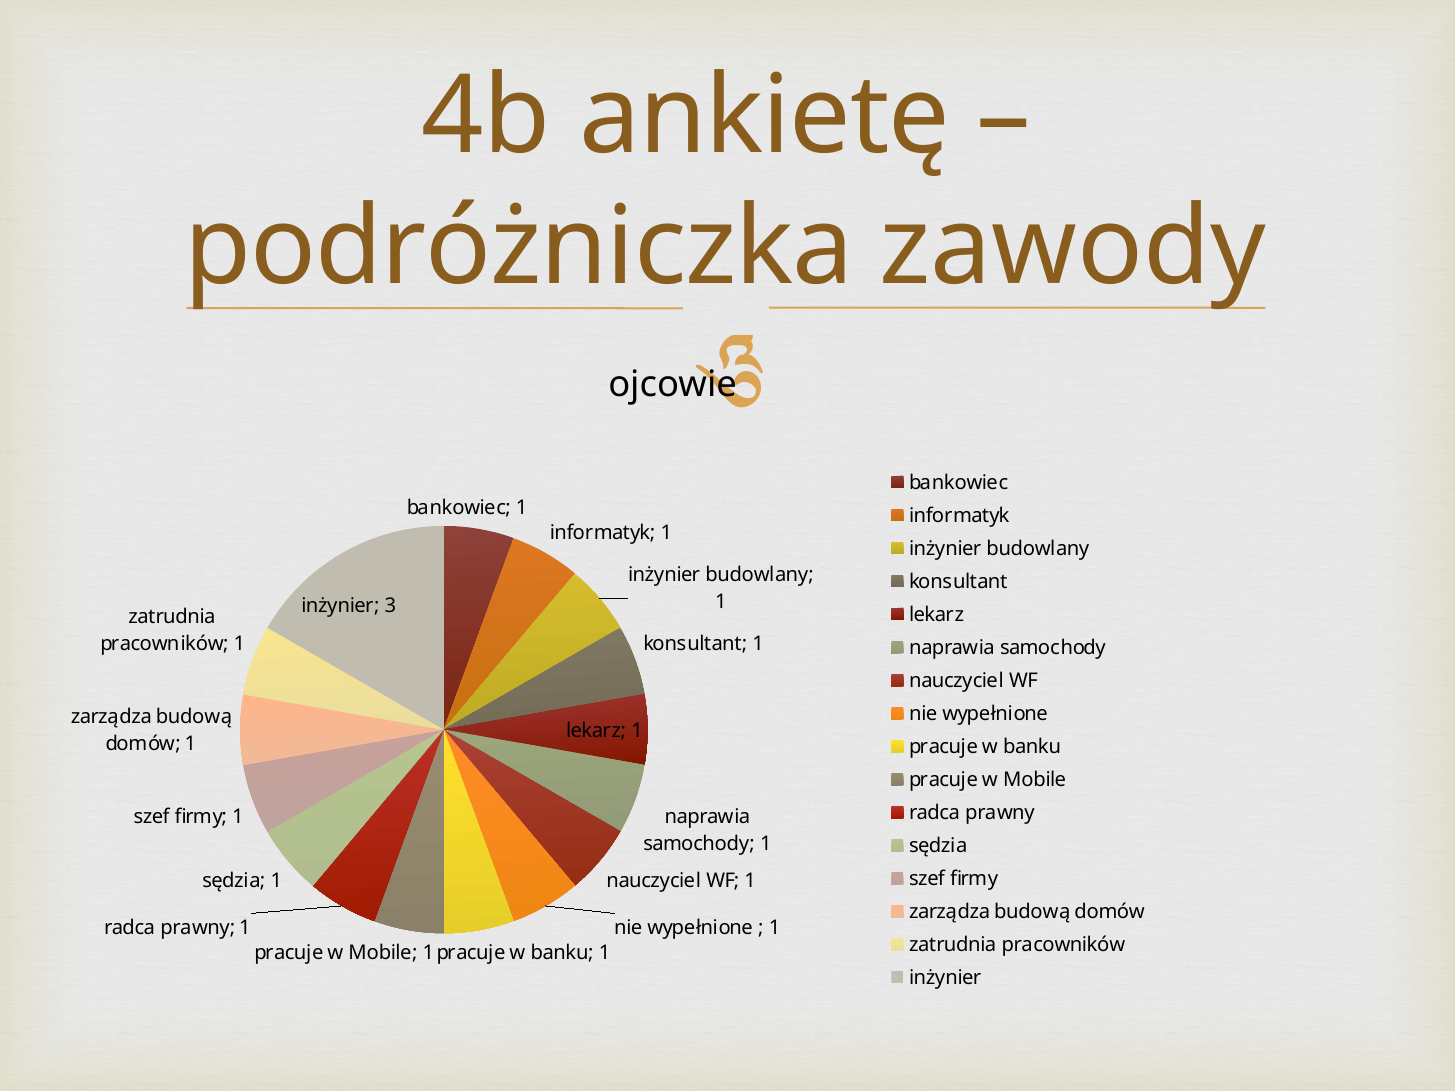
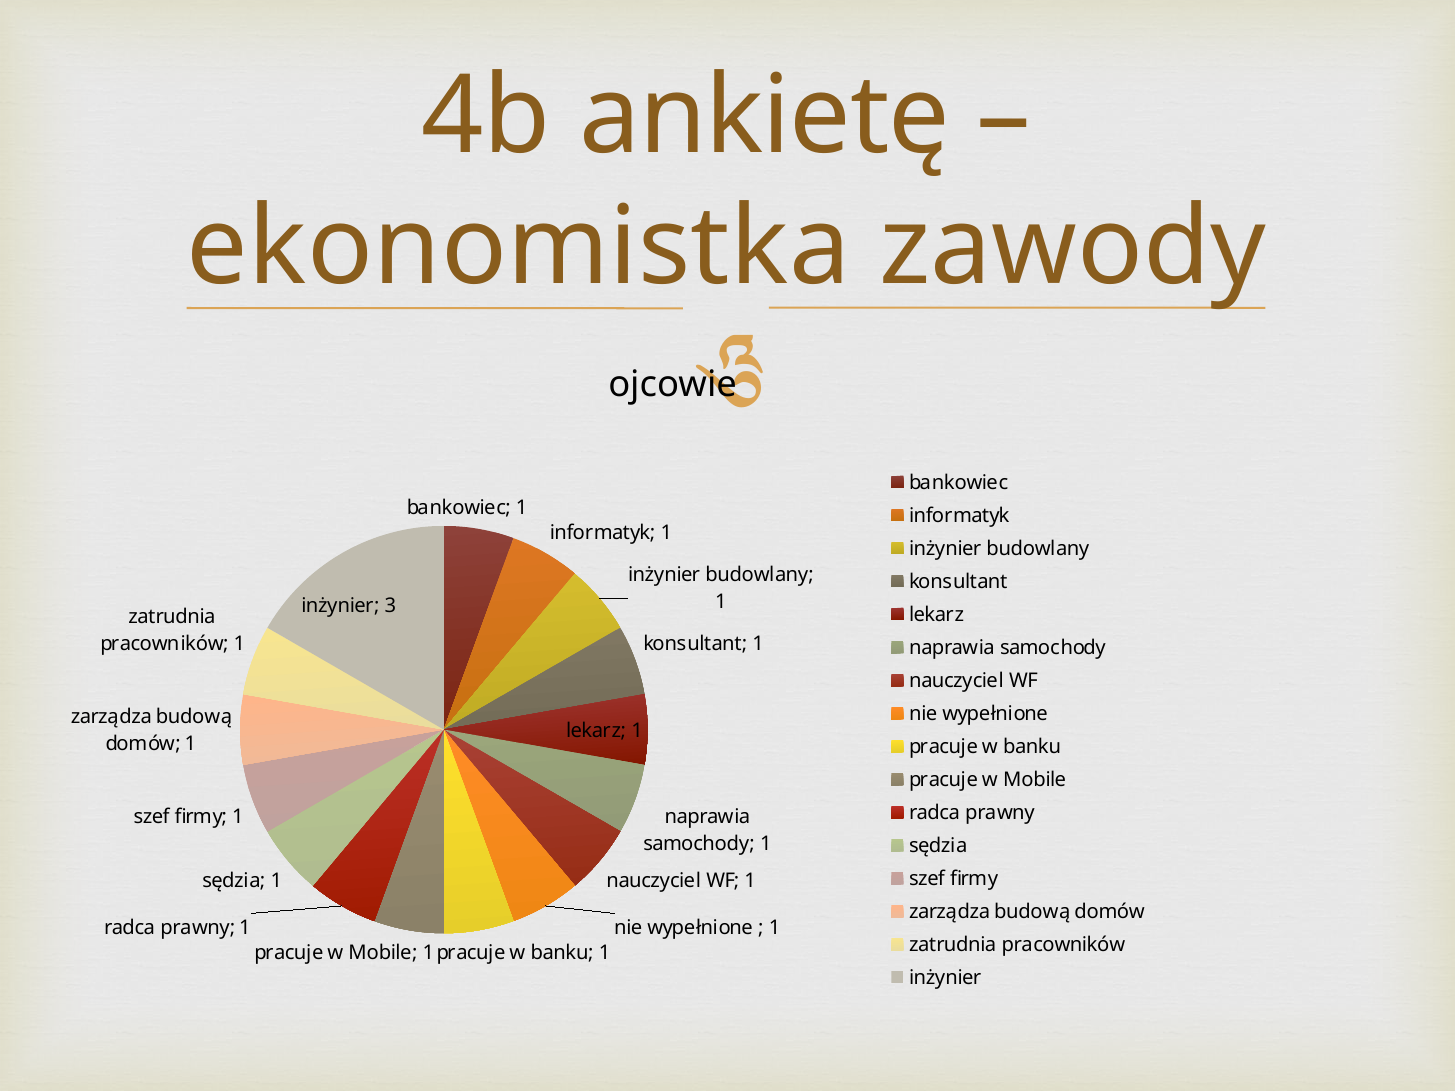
podróżniczka: podróżniczka -> ekonomistka (519, 248)
